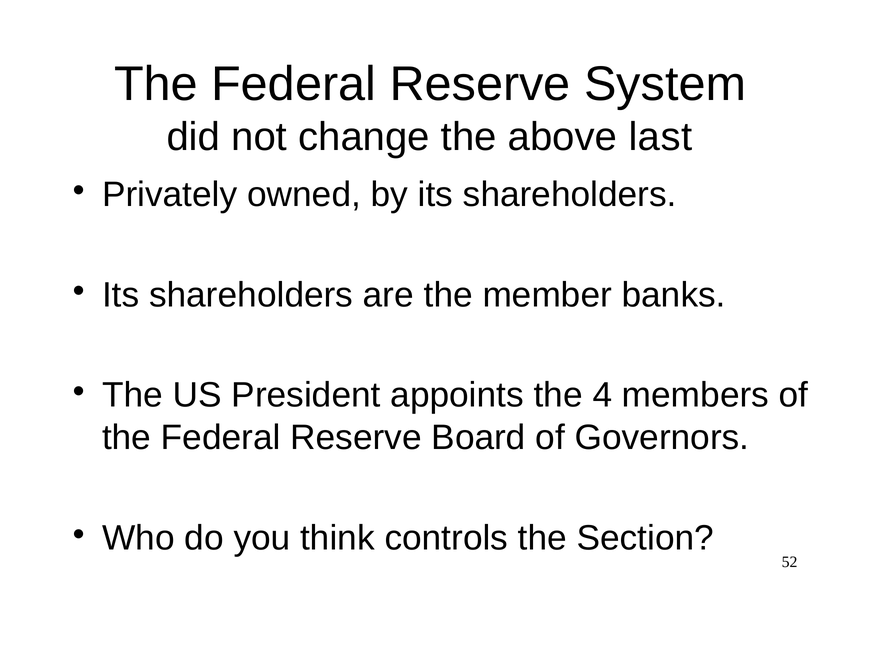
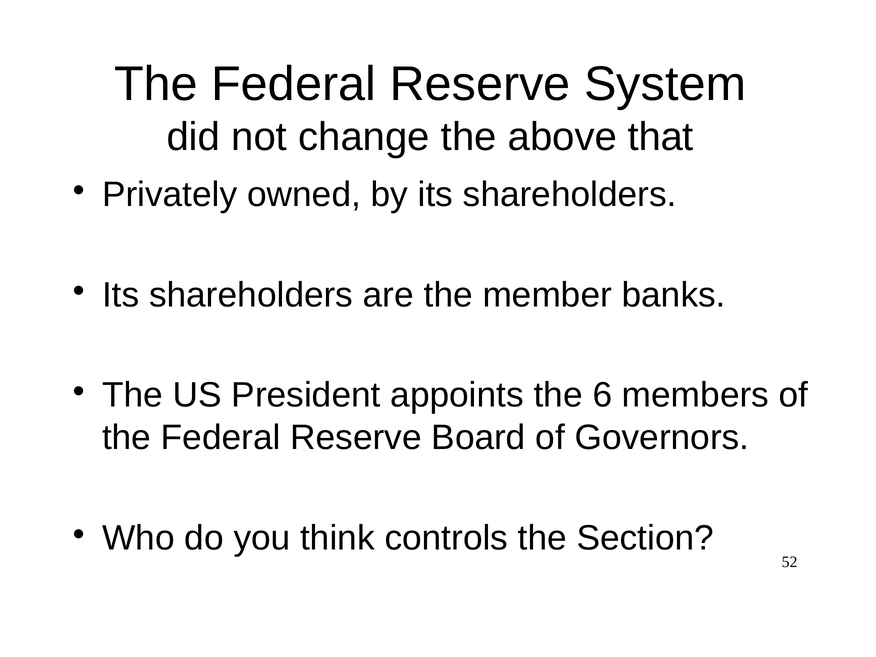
last: last -> that (661, 137)
4: 4 -> 6 (602, 395)
